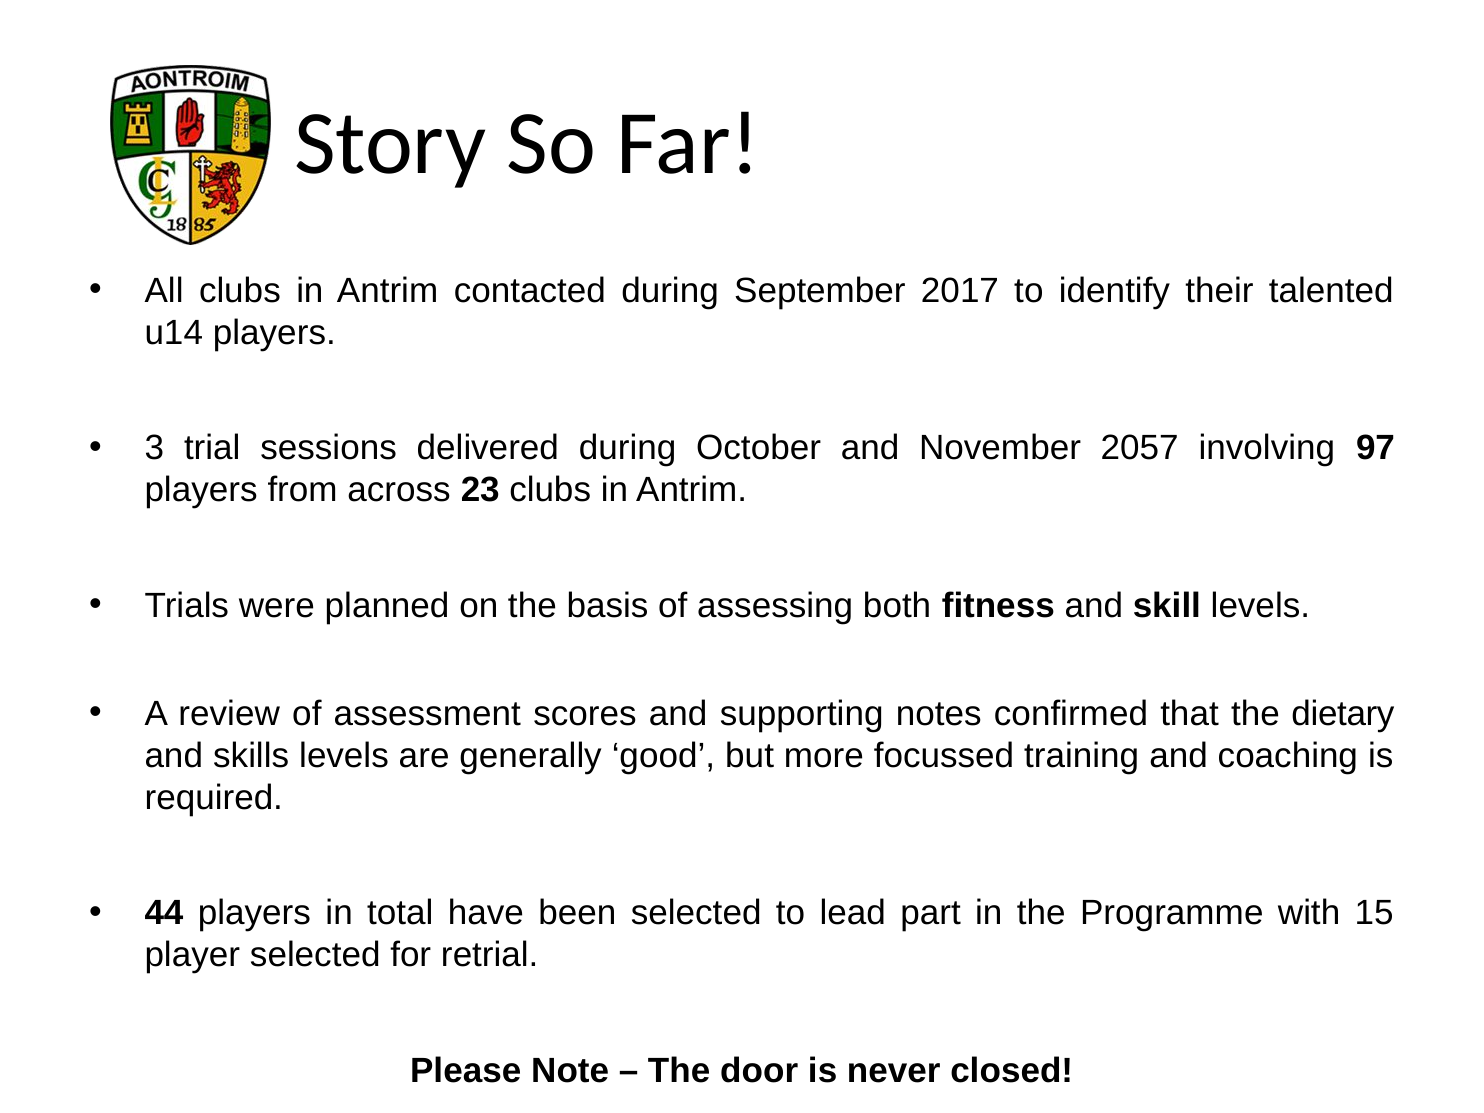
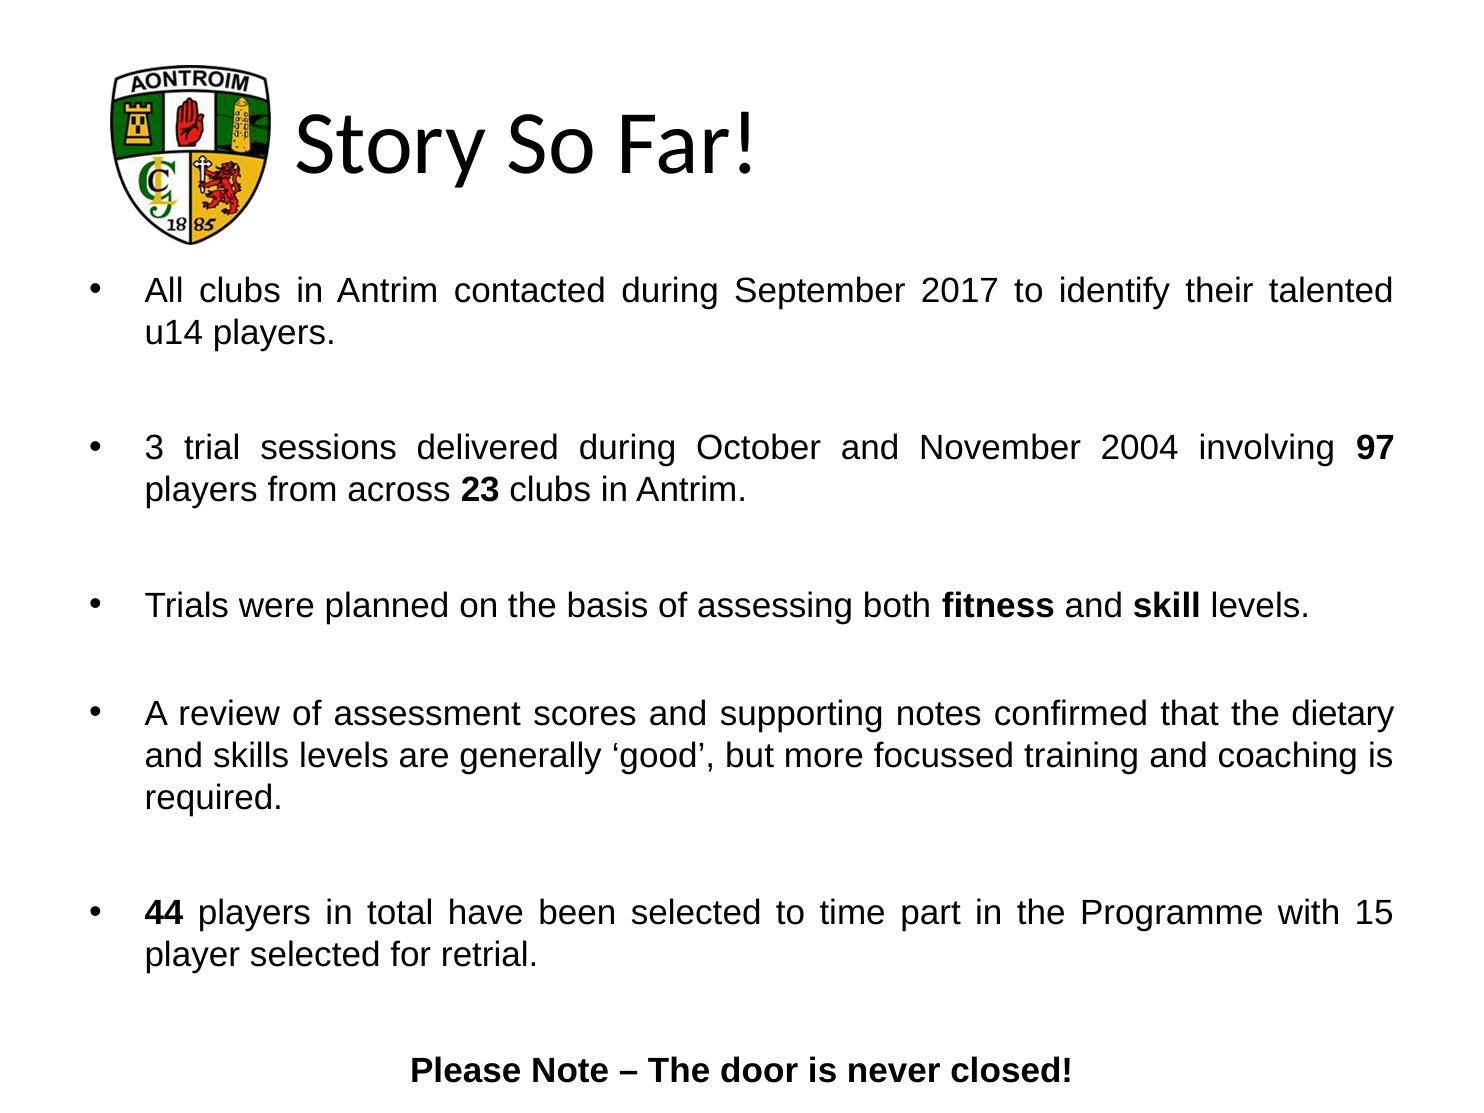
2057: 2057 -> 2004 (1140, 448)
lead: lead -> time (853, 913)
